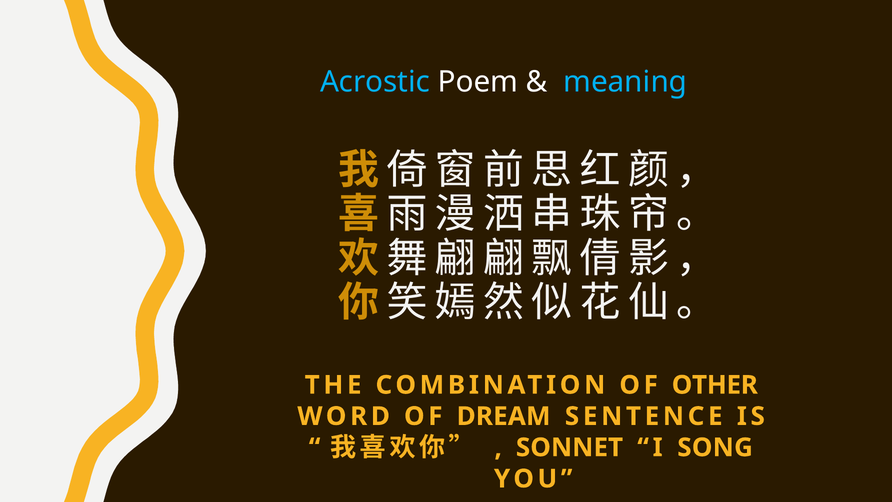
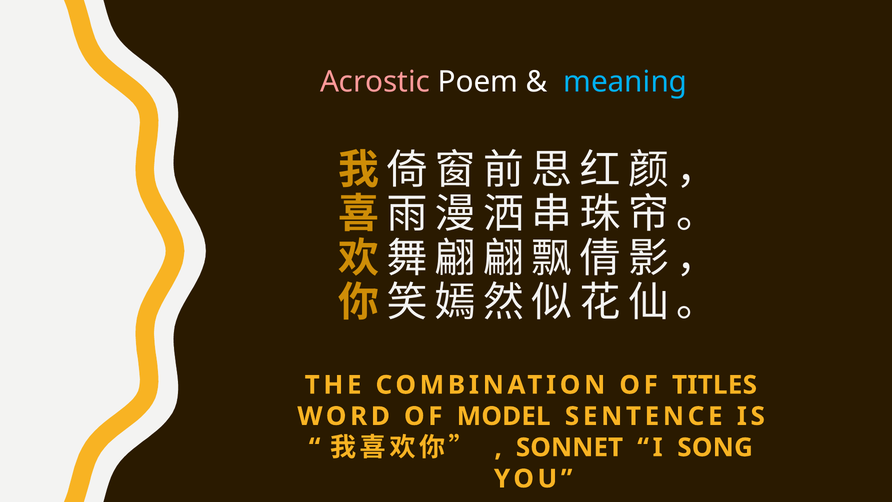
Acrostic colour: light blue -> pink (375, 82)
OTHER: OTHER -> TITLES (715, 385)
DREAM: DREAM -> MODEL (504, 416)
